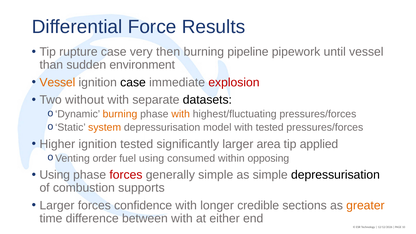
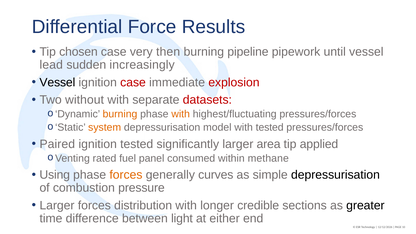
rupture: rupture -> chosen (78, 52)
than: than -> lead (51, 65)
environment: environment -> increasingly (142, 65)
Vessel colour: orange -> black (57, 82)
case colour: black -> red (133, 82)
datasets colour: black -> red (207, 100)
Higher: Higher -> Paired (57, 144)
order: order -> rated (105, 158)
fuel using: using -> panel (152, 158)
opposing: opposing -> methane (268, 158)
forces colour: red -> orange (126, 175)
generally simple: simple -> curves (216, 175)
supports: supports -> pressure (141, 188)
confidence: confidence -> distribution (143, 205)
greater colour: orange -> black (365, 205)
between with: with -> light (182, 219)
